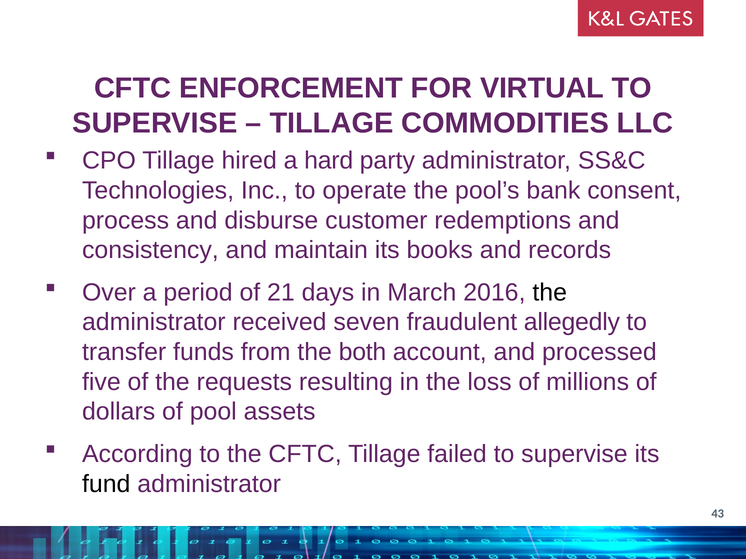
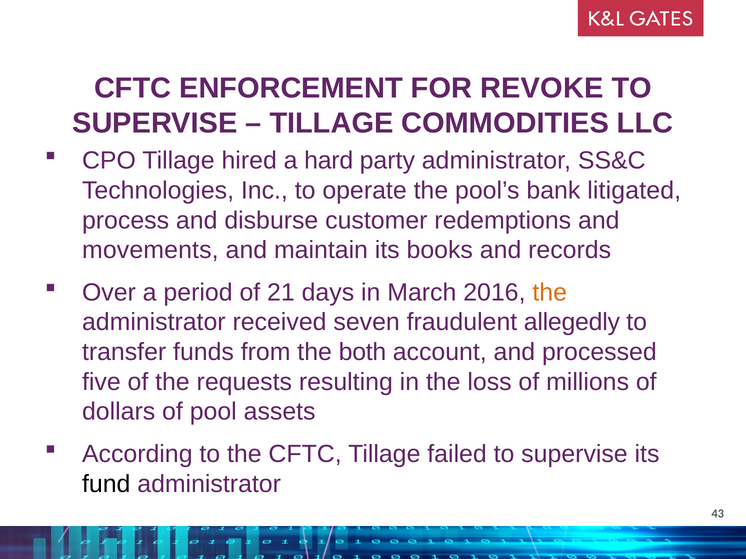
VIRTUAL: VIRTUAL -> REVOKE (542, 88)
consent: consent -> litigated (634, 191)
consistency: consistency -> movements (150, 250)
the colour: black -> orange (550, 293)
